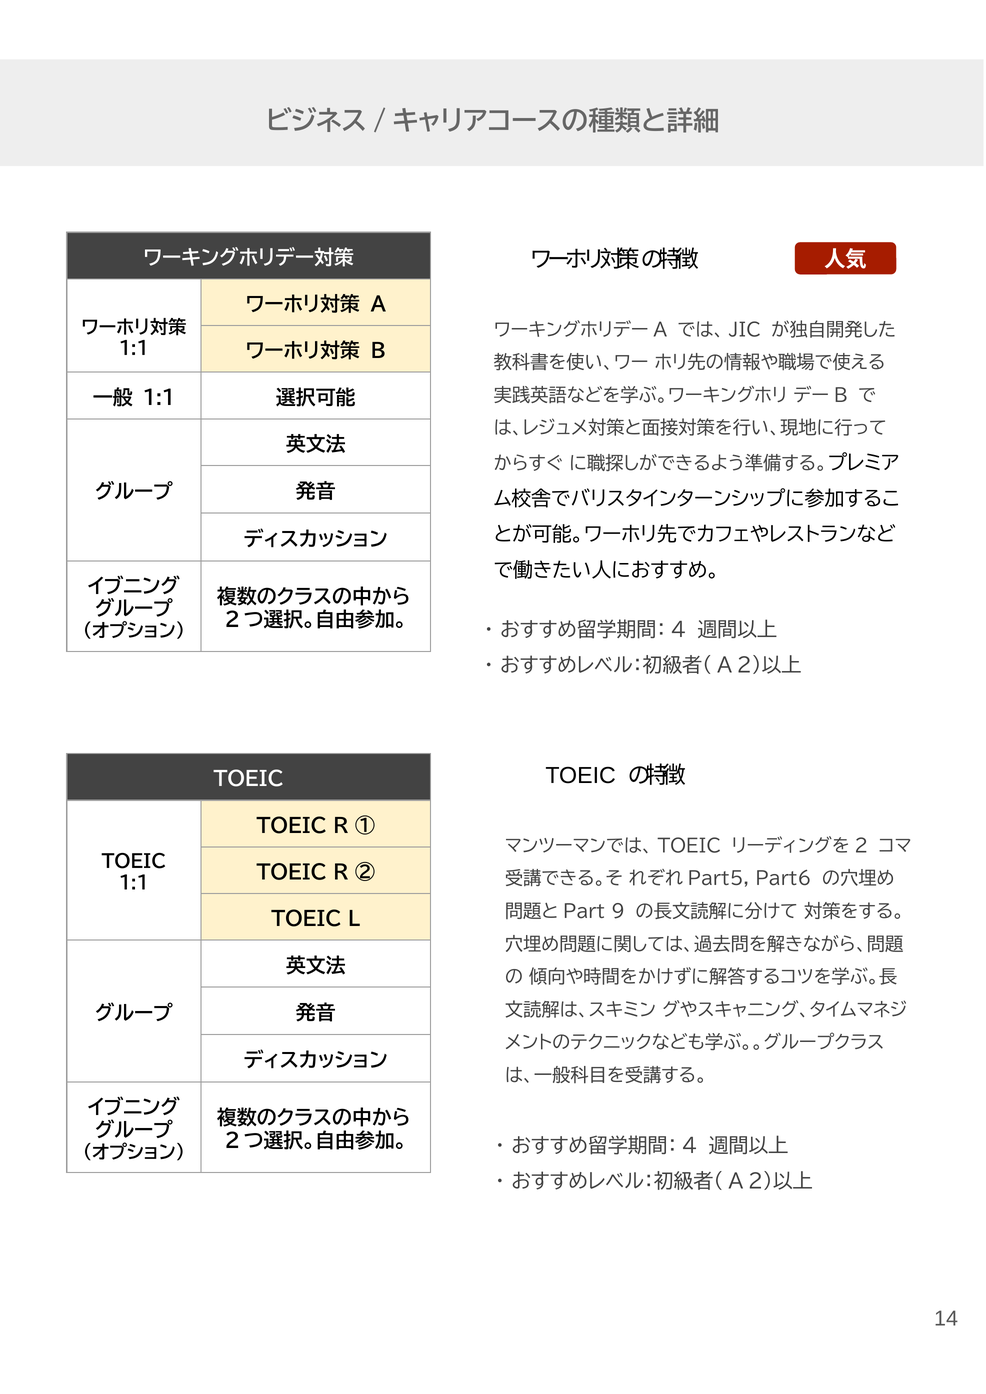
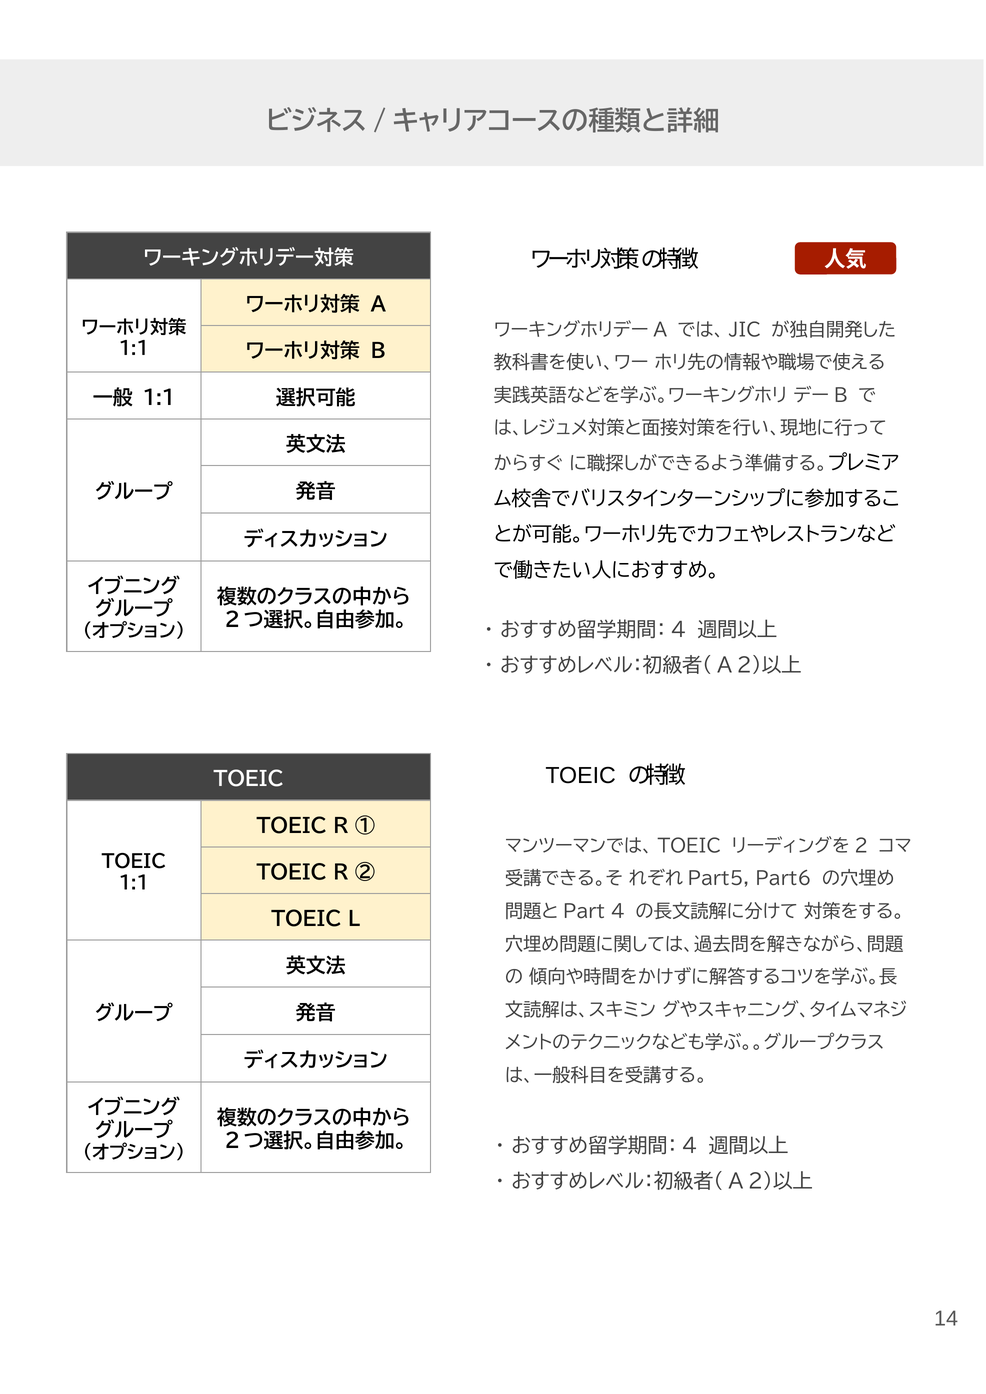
9: 9 -> 4 (618, 912)
